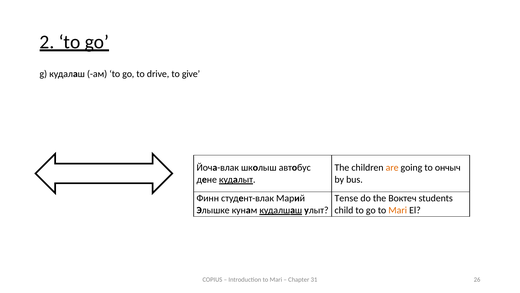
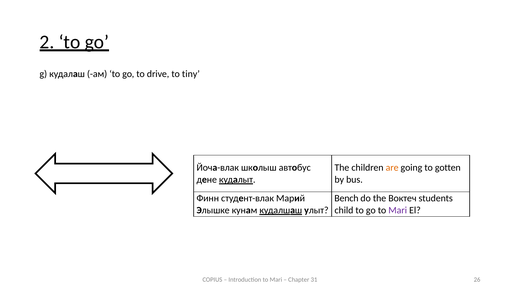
give: give -> tiny (191, 74)
ончыч: ончыч -> gotten (448, 167)
Tense: Tense -> Bench (346, 198)
Mari colour: orange -> purple (398, 210)
